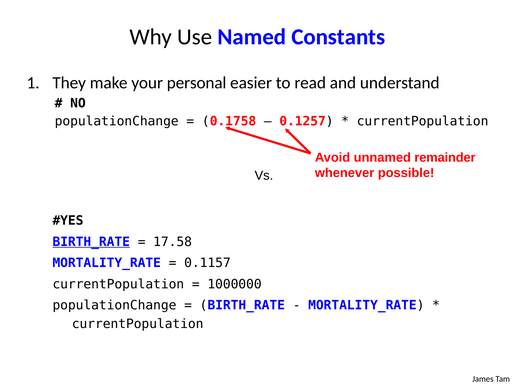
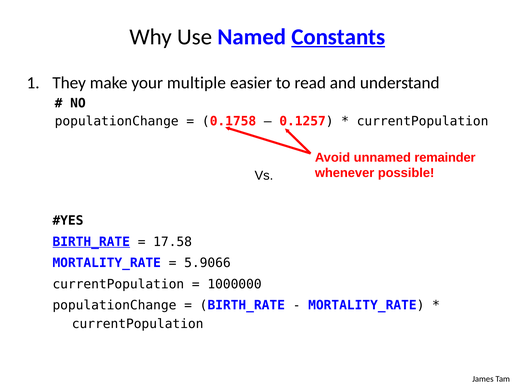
Constants underline: none -> present (338, 37)
personal: personal -> multiple (196, 83)
0.1157: 0.1157 -> 5.9066 (207, 262)
